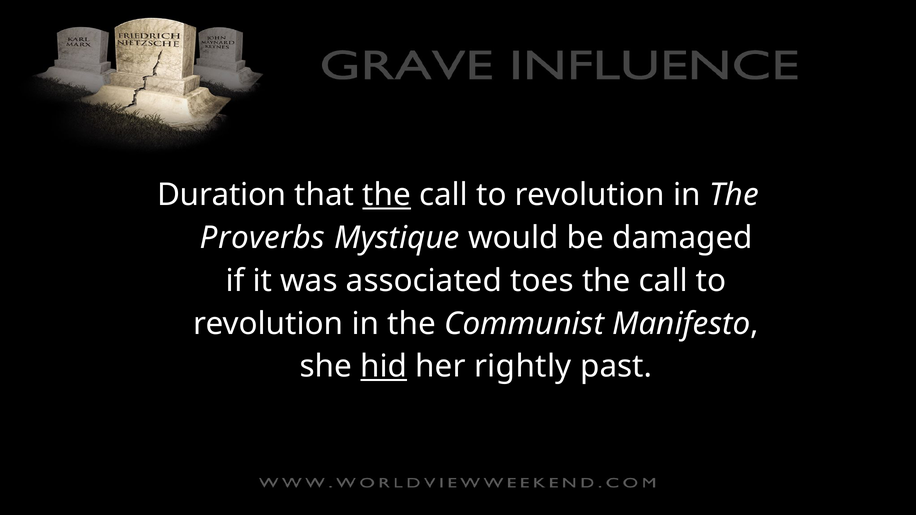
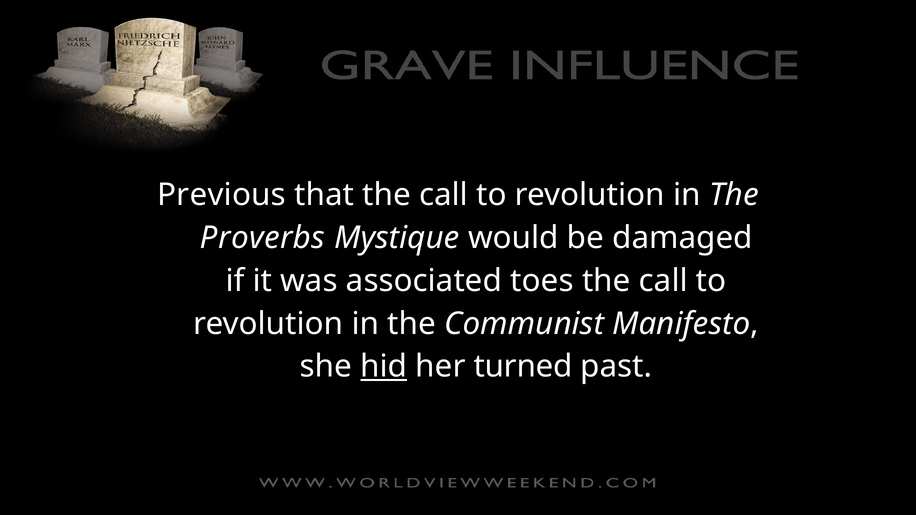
Duration: Duration -> Previous (222, 195)
the underline: present -> none (387, 195)
rightly: rightly -> turned (523, 367)
